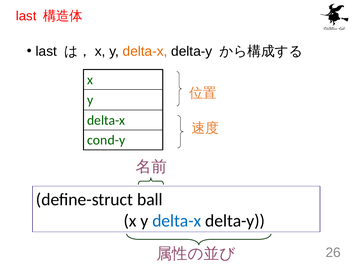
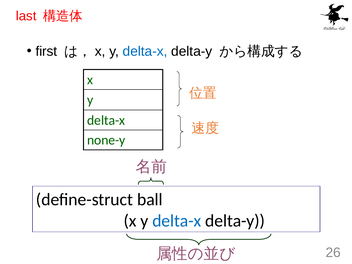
last: last -> first (46, 51)
delta-x colour: orange -> blue (145, 51)
cond-y: cond-y -> none-y (106, 140)
